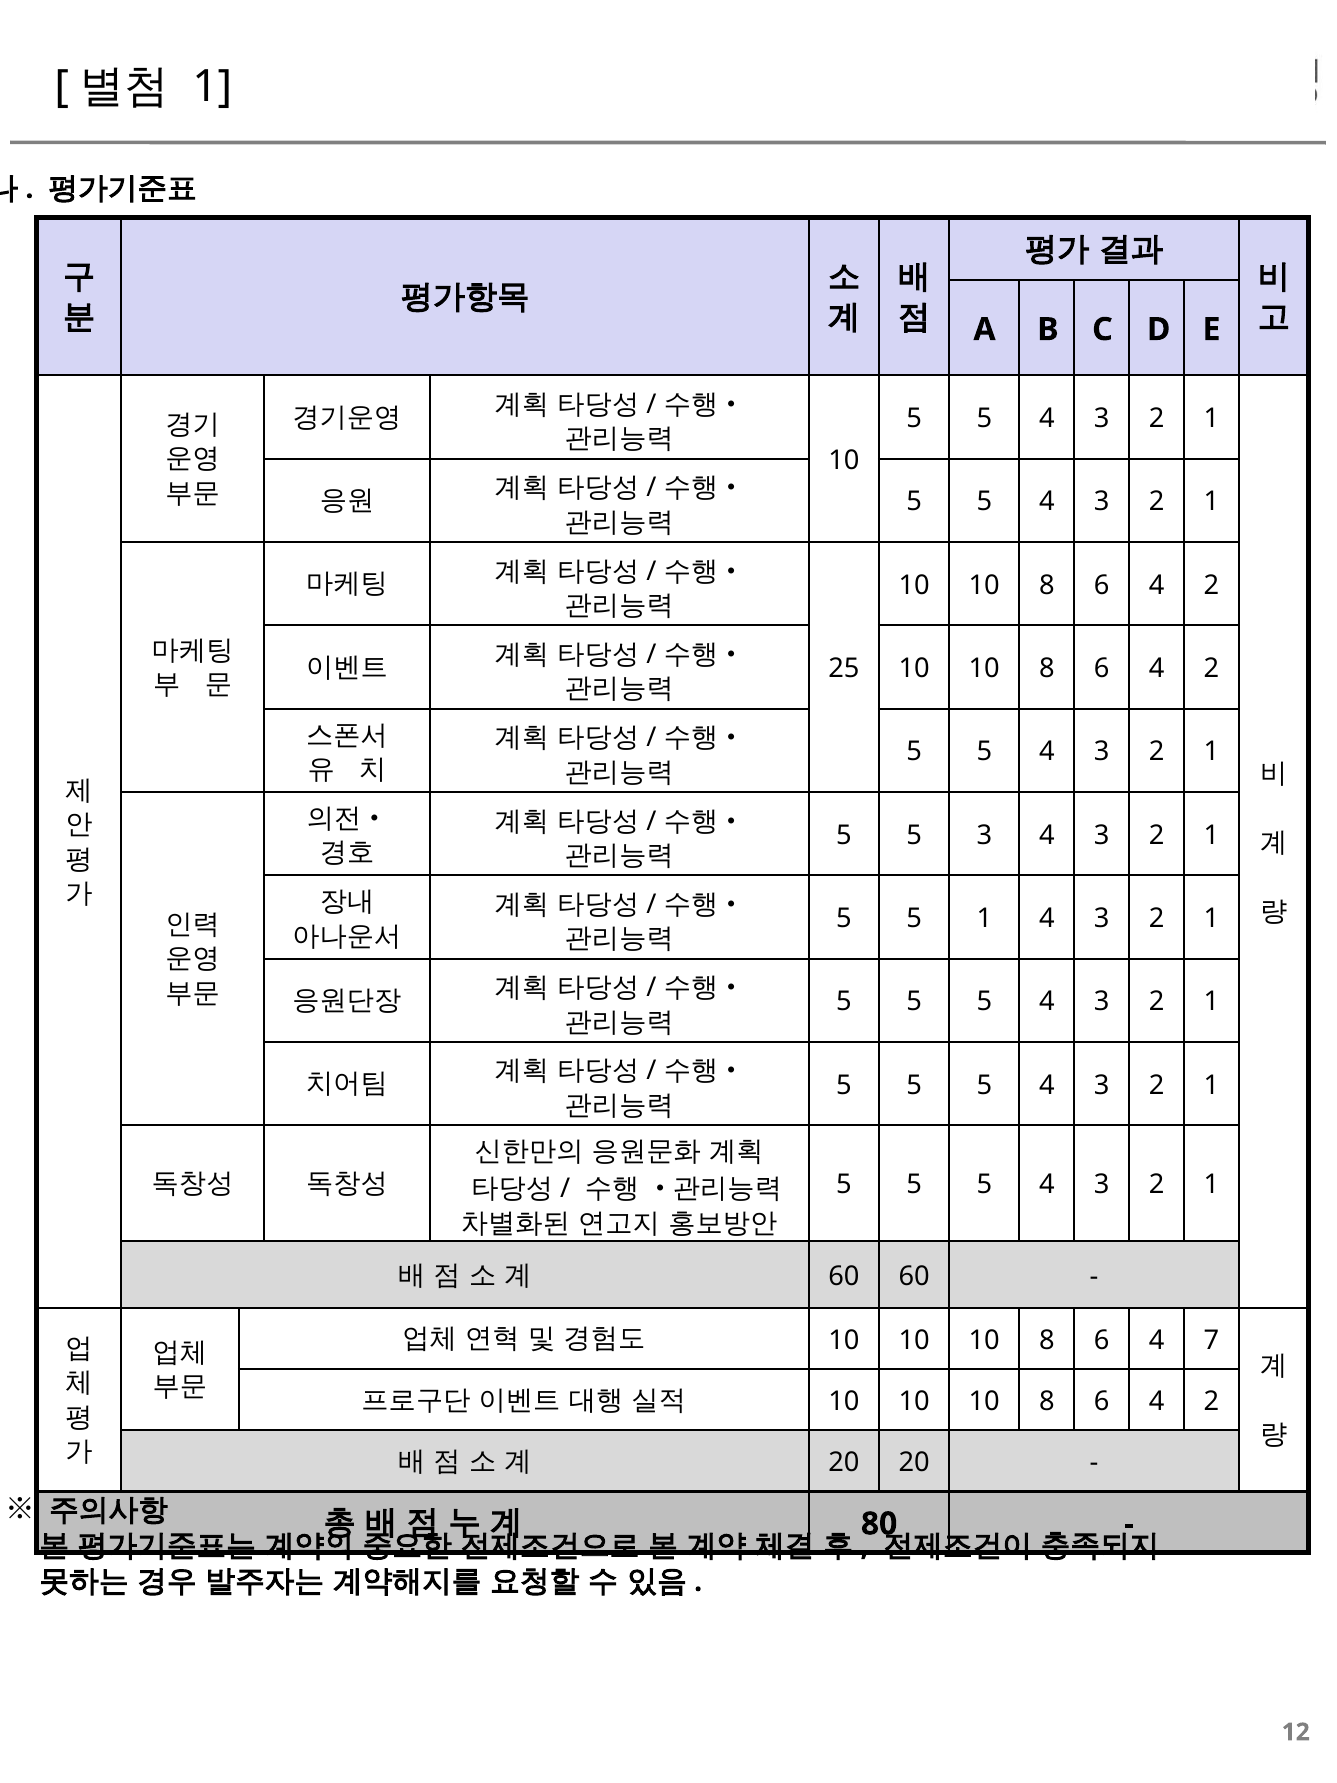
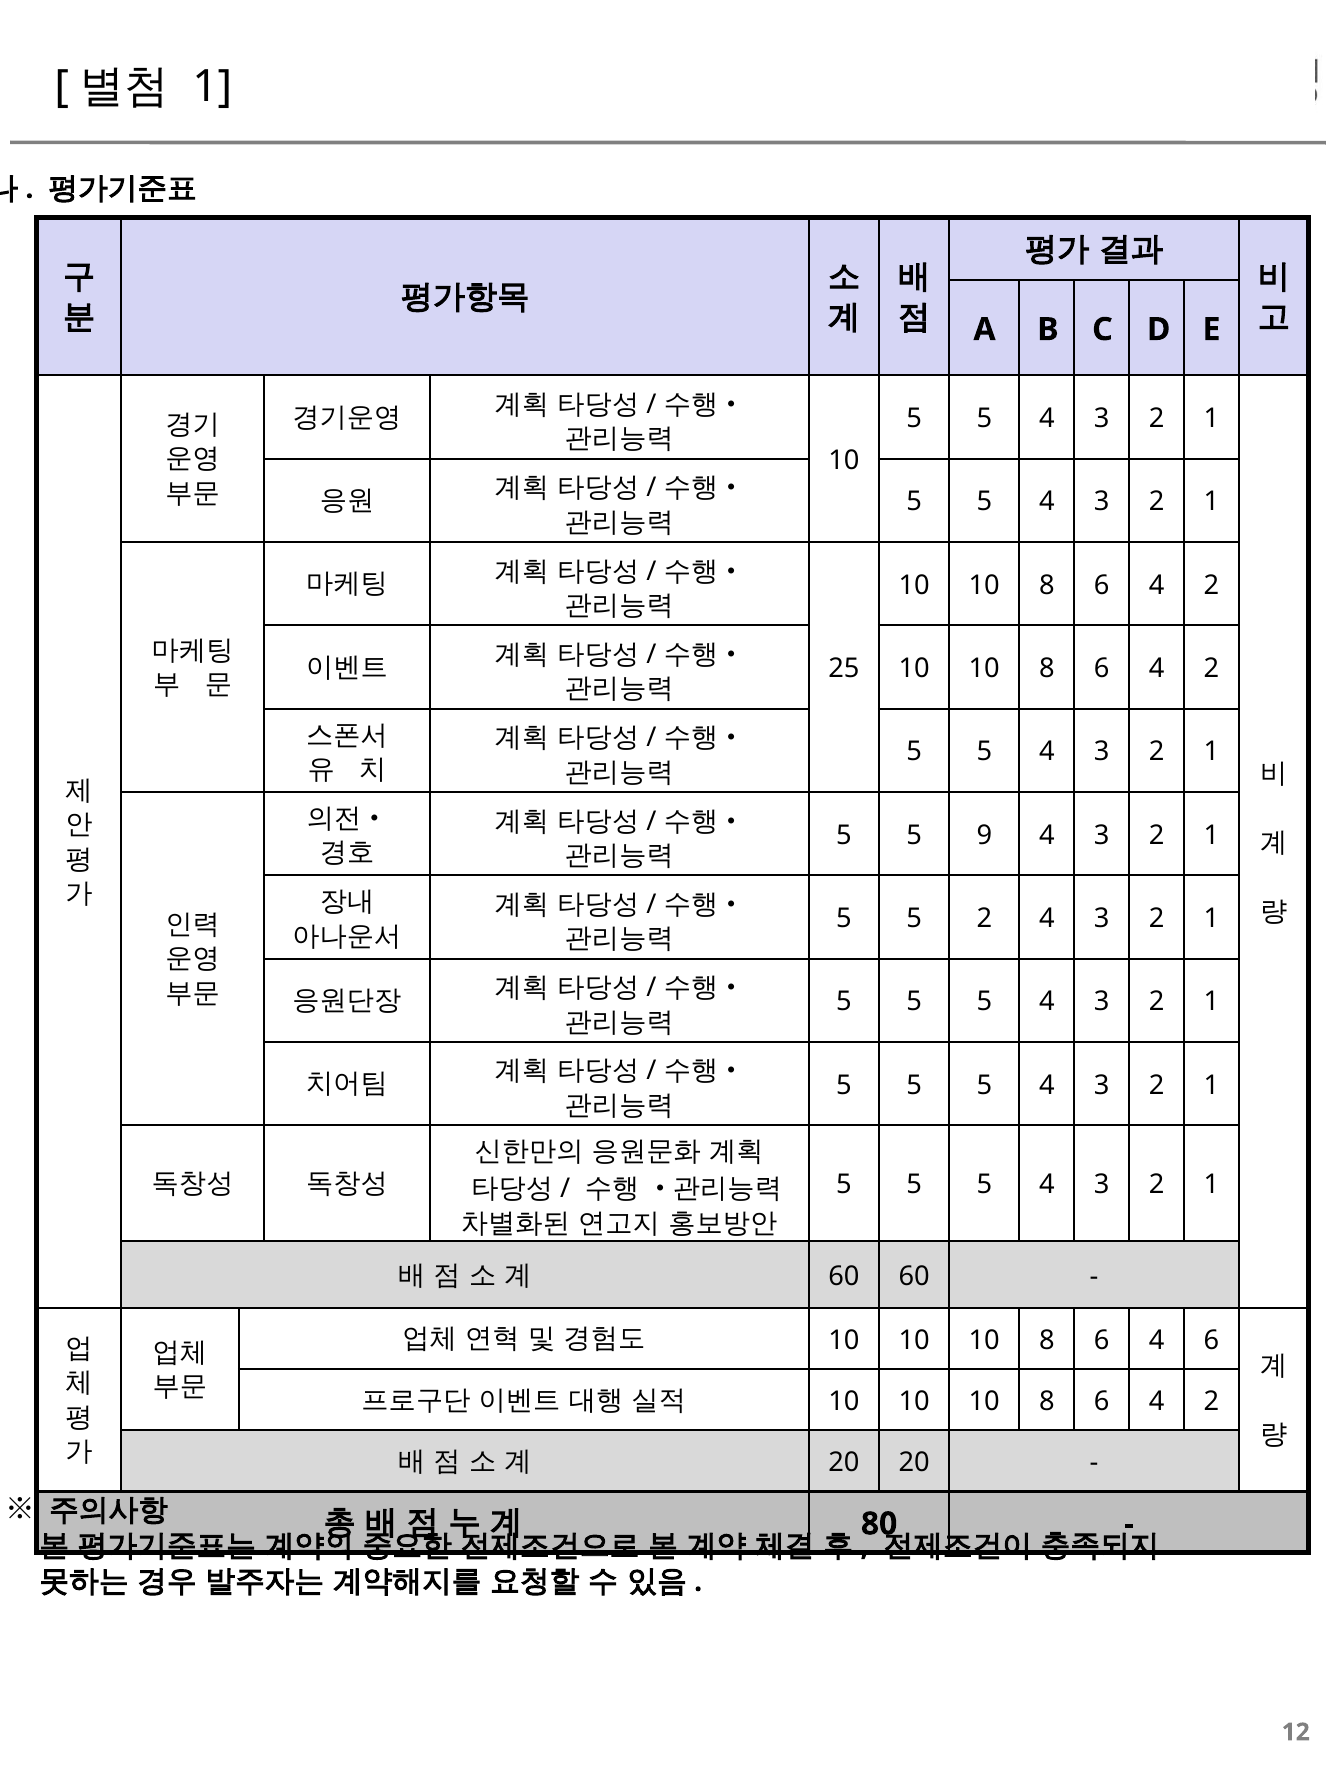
5 3: 3 -> 9 (984, 835)
5 1: 1 -> 2 (984, 918)
4 7: 7 -> 6 (1211, 1340)
